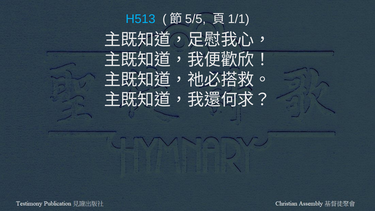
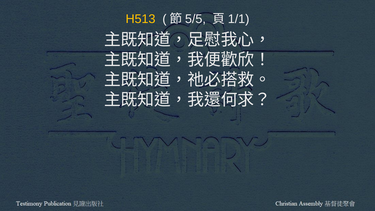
H513 colour: light blue -> yellow (141, 19)
